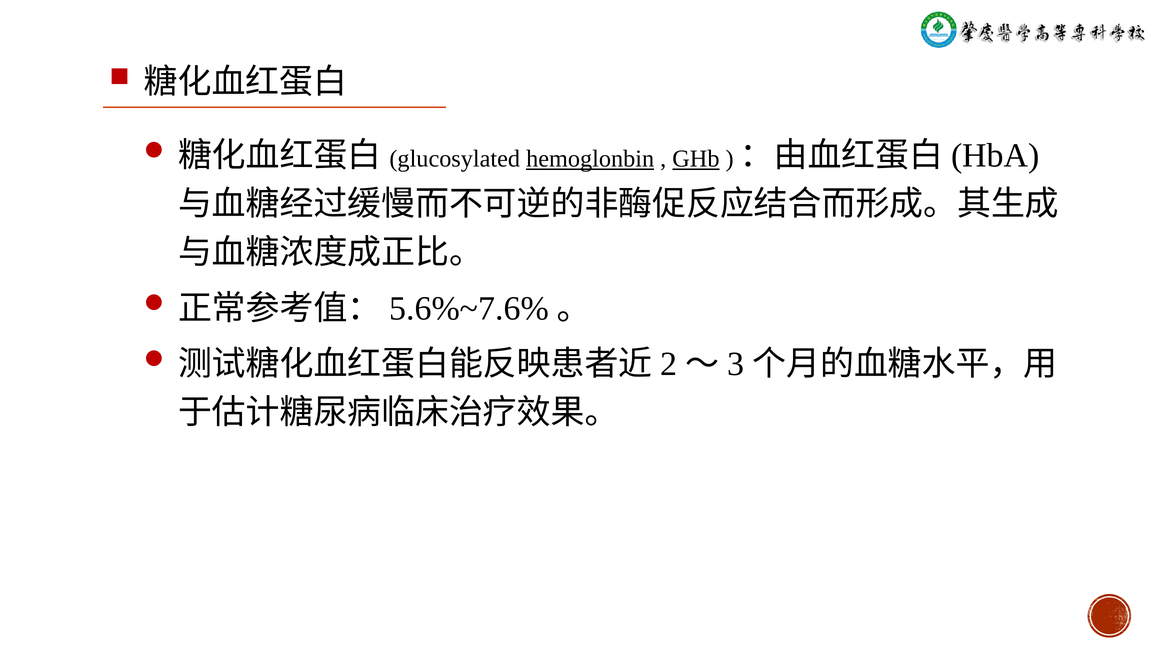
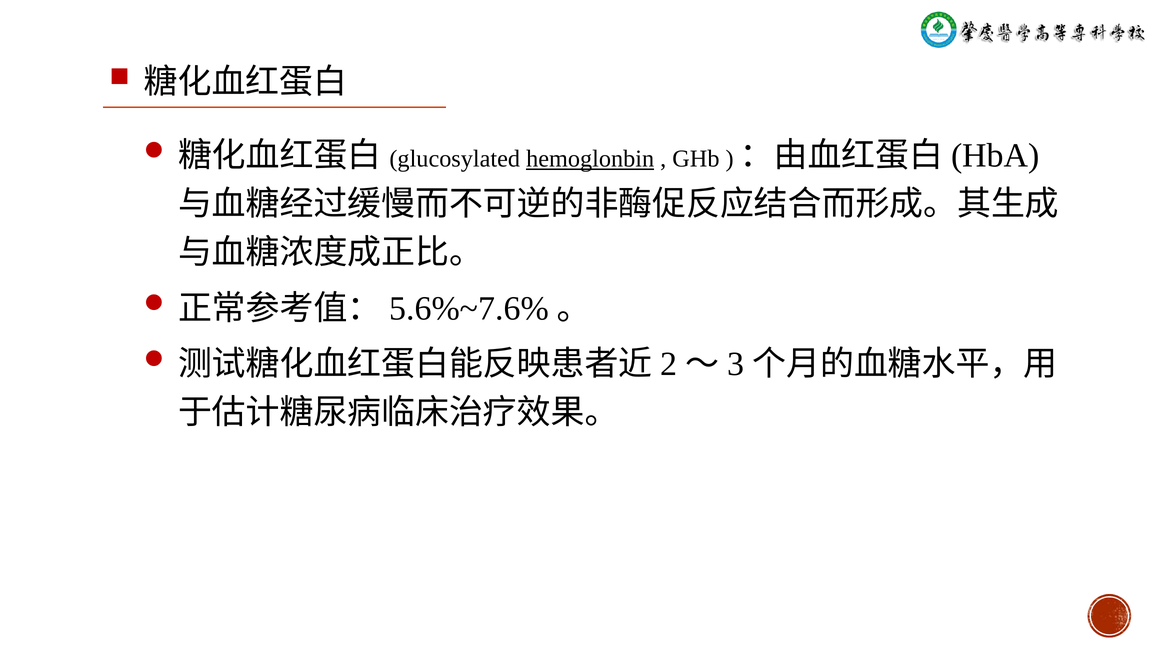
GHb underline: present -> none (696, 159)
